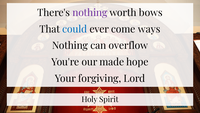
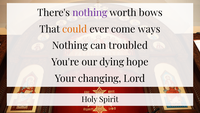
could colour: blue -> orange (75, 29)
overflow: overflow -> troubled (128, 45)
made: made -> dying (112, 62)
forgiving: forgiving -> changing (100, 78)
